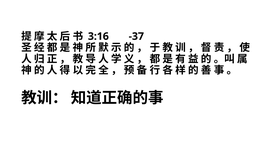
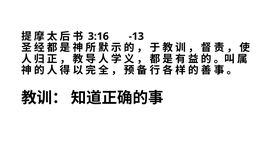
-37: -37 -> -13 (136, 36)
